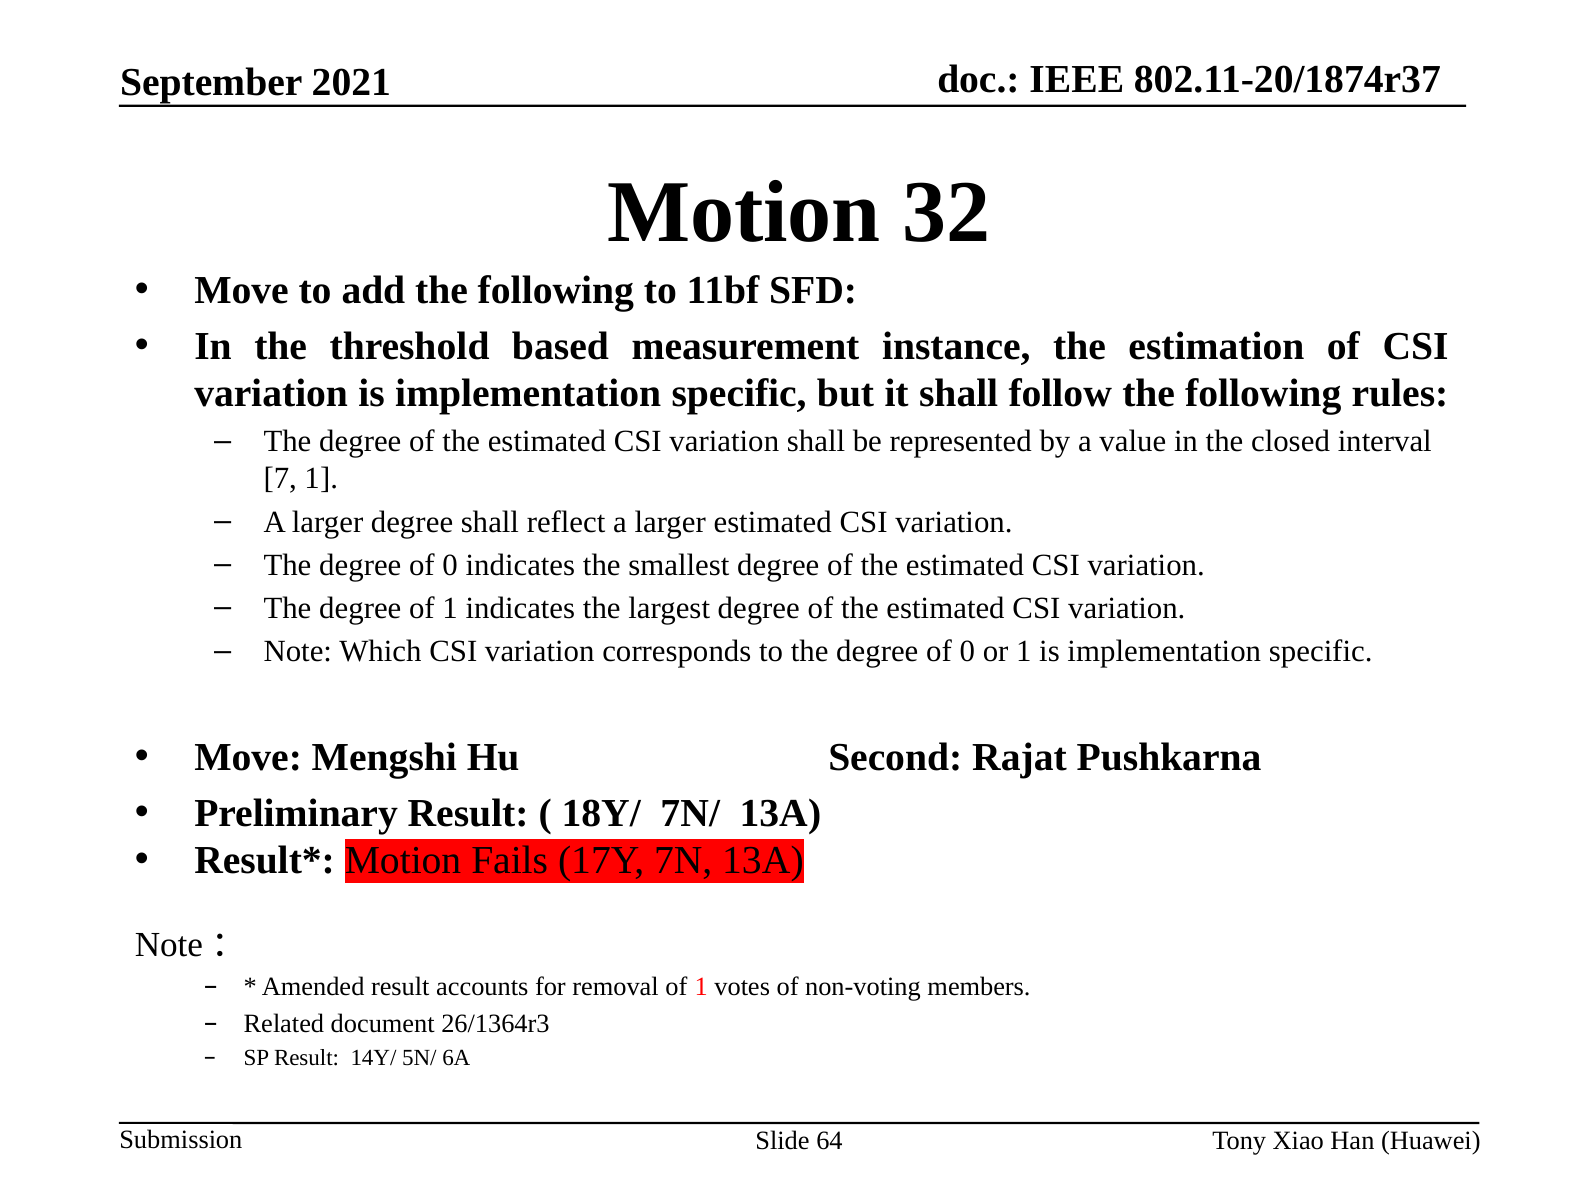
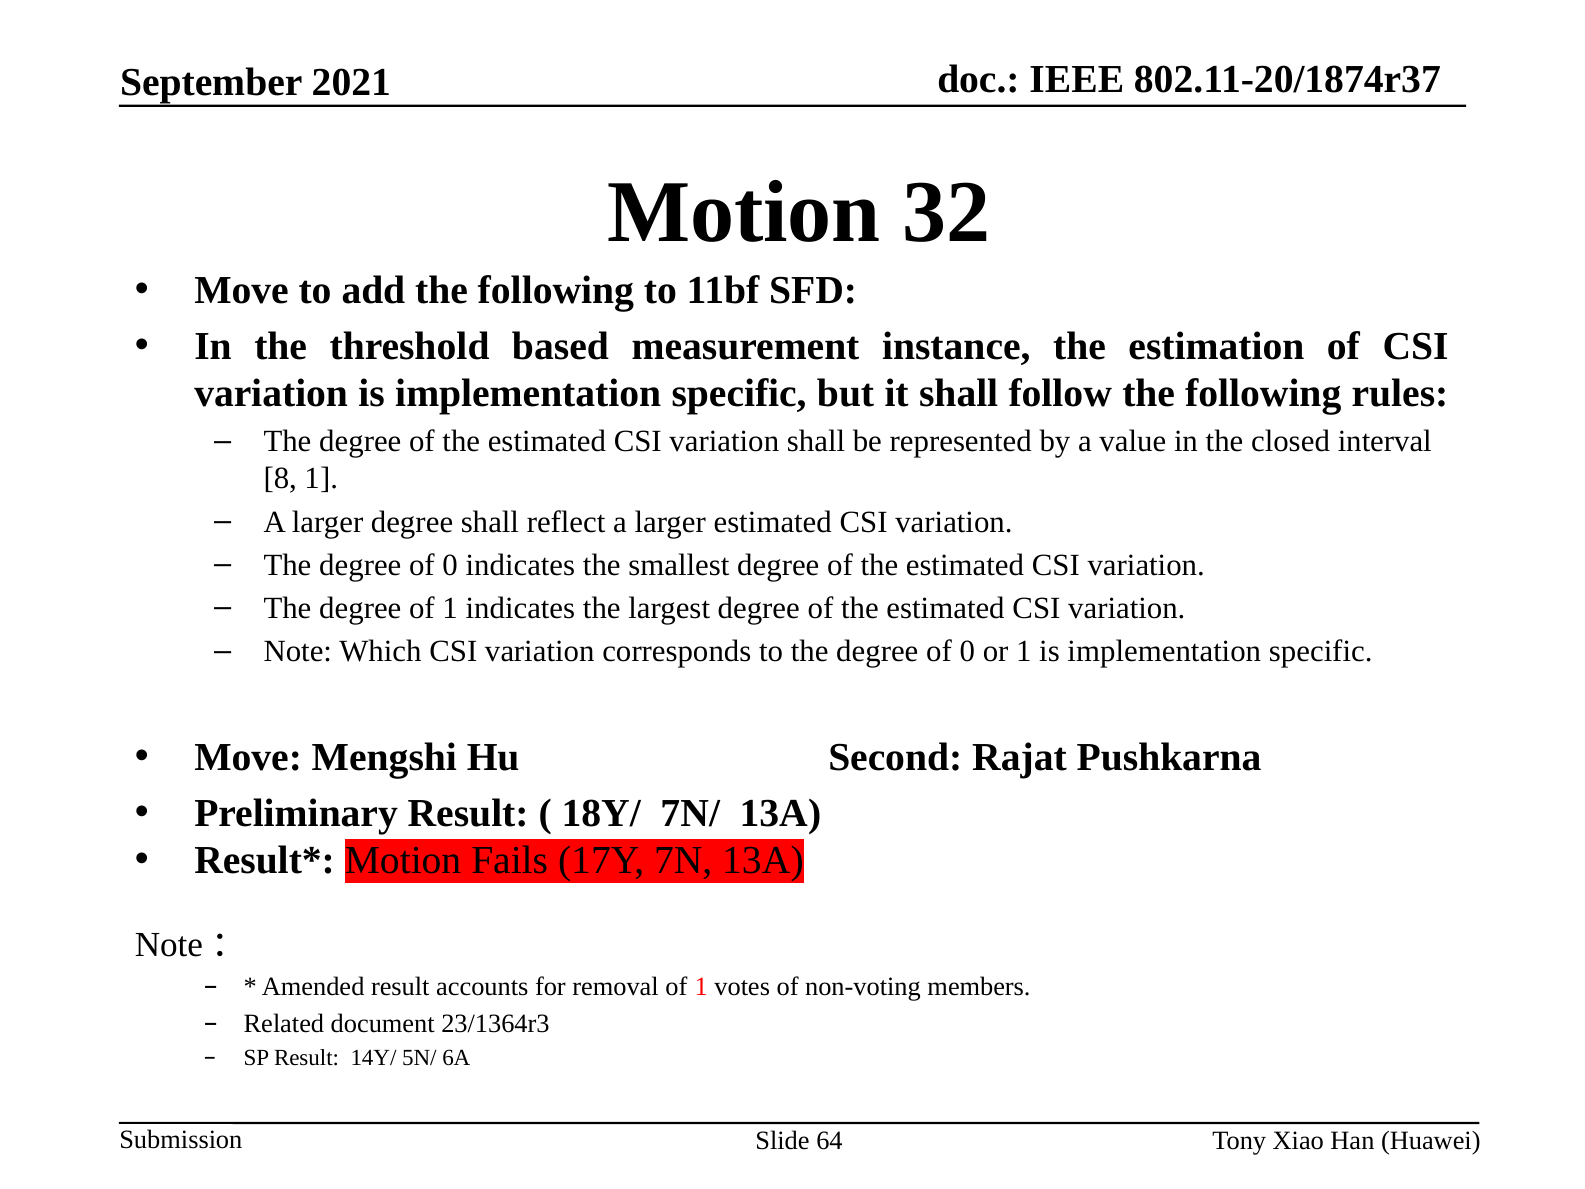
7: 7 -> 8 (280, 479)
26/1364r3: 26/1364r3 -> 23/1364r3 (495, 1023)
